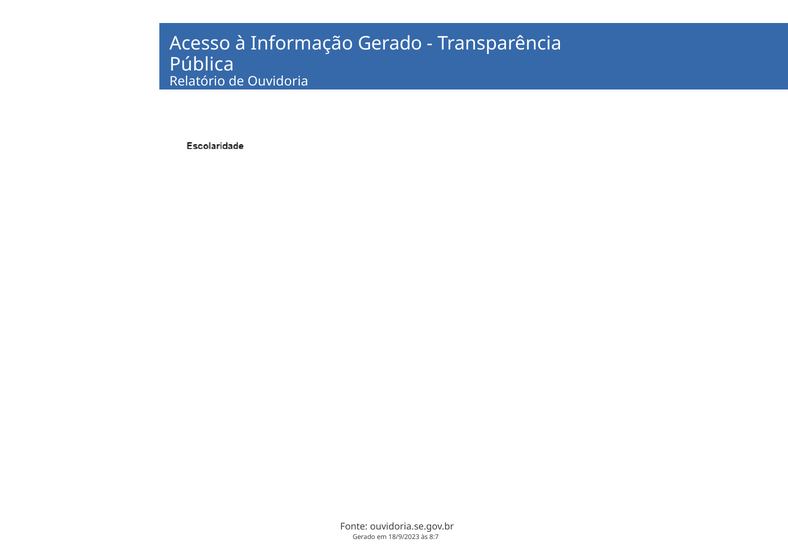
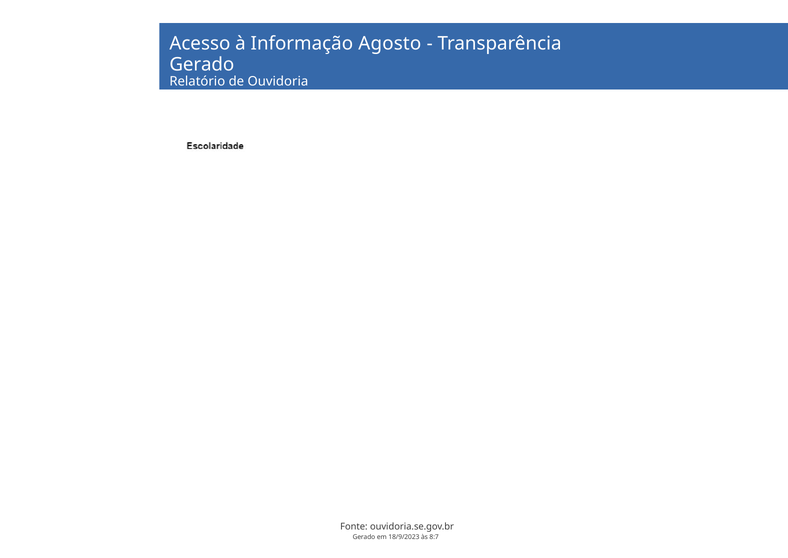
Informação Gerado: Gerado -> Agosto (390, 44)
Pública: Pública -> Gerado (202, 64)
